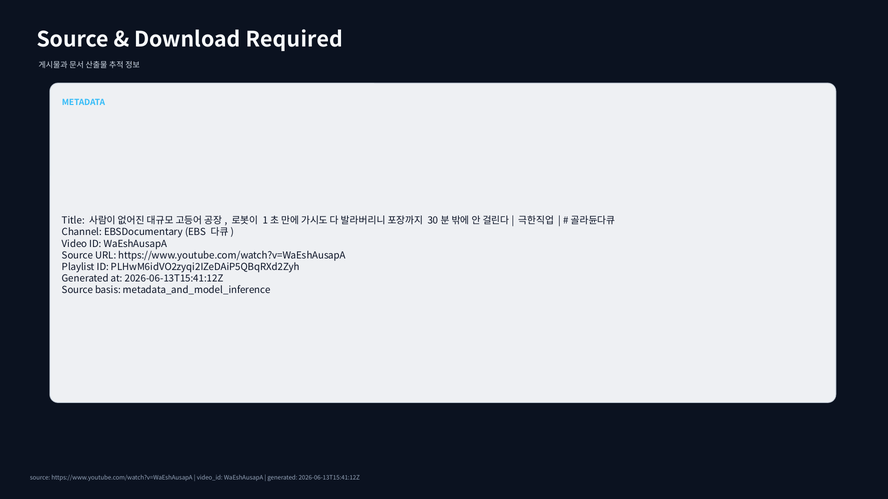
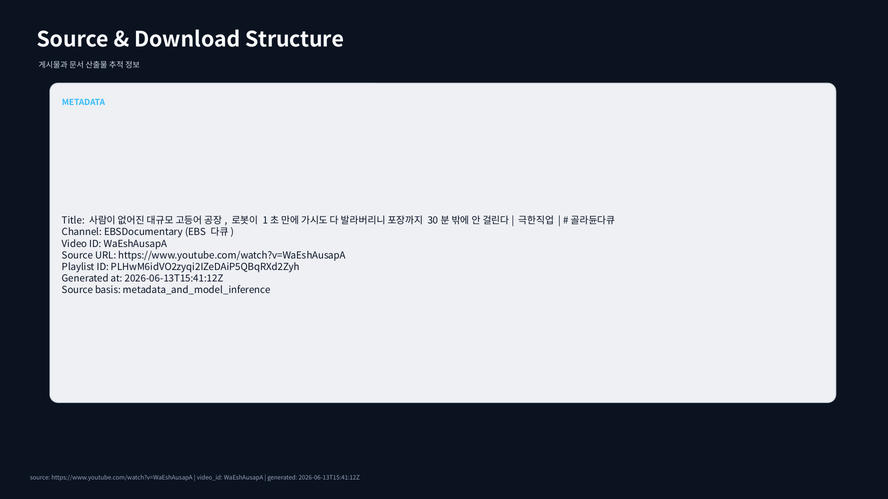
Required: Required -> Structure (295, 40)
